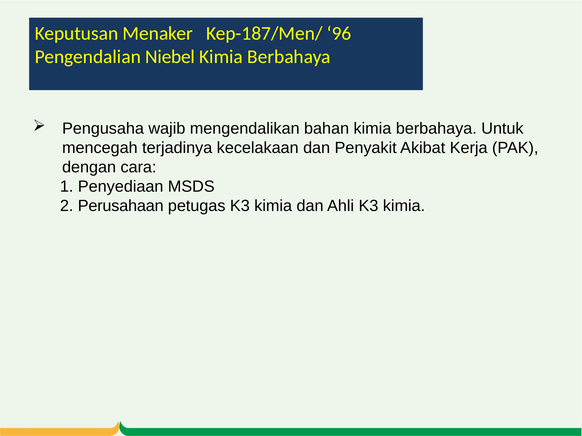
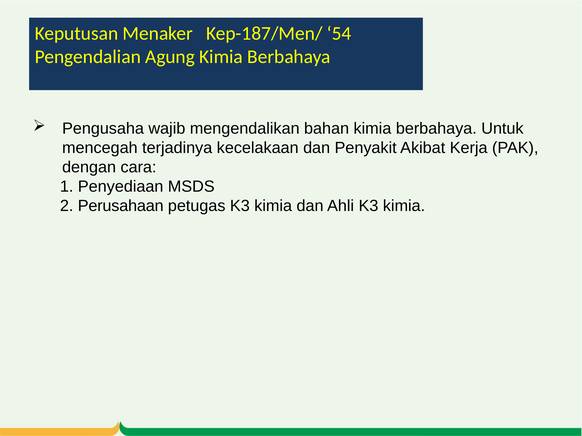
96: 96 -> 54 (339, 34)
Niebel: Niebel -> Agung (170, 57)
